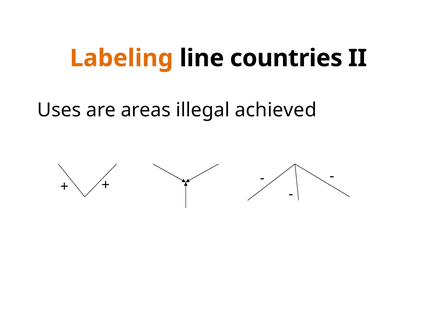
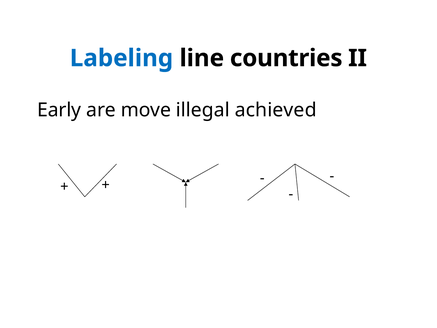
Labeling colour: orange -> blue (121, 58)
Uses: Uses -> Early (59, 110)
areas: areas -> move (146, 110)
